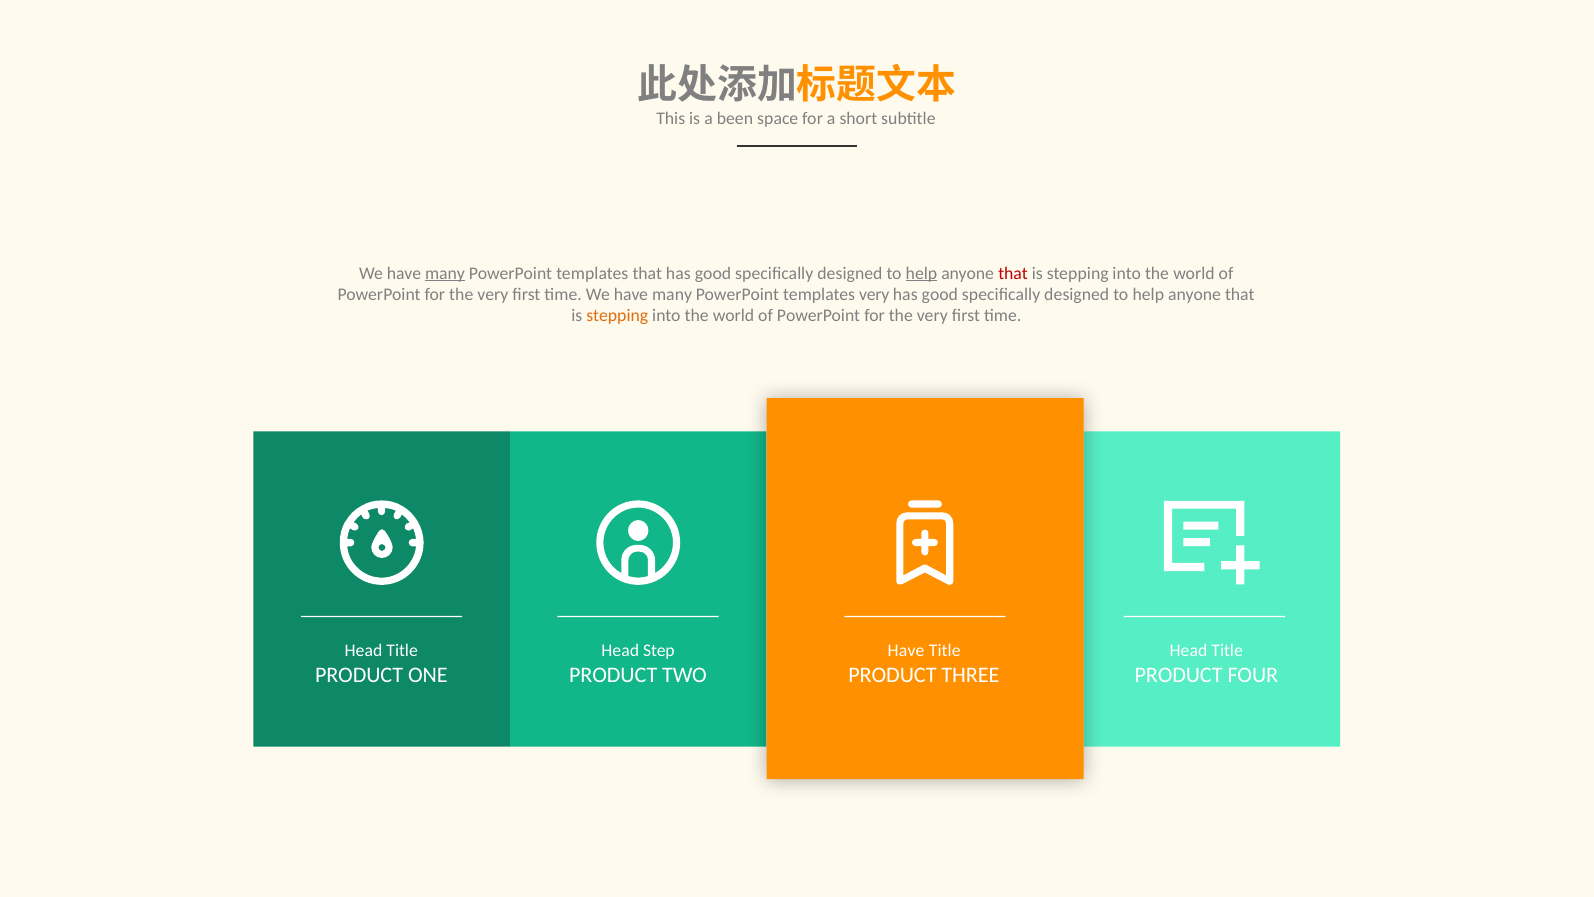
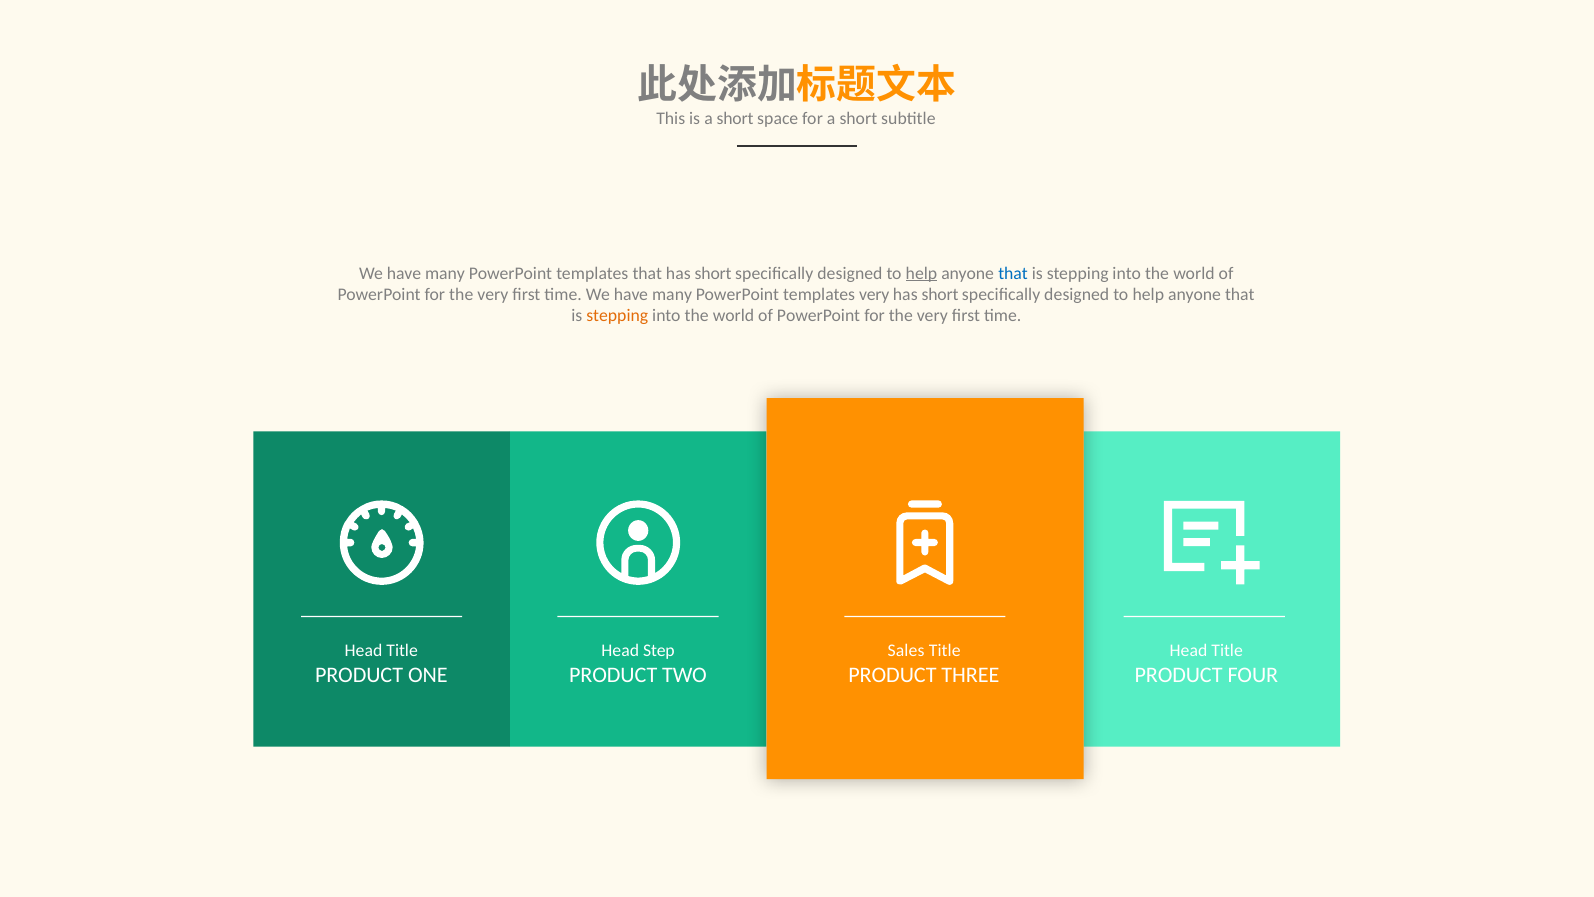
is a been: been -> short (735, 119)
many underline: present -> none (445, 273)
that has good: good -> short (713, 273)
that colour: red -> blue (1013, 273)
good: good -> short (940, 294)
Have: Have -> Sales (906, 651)
